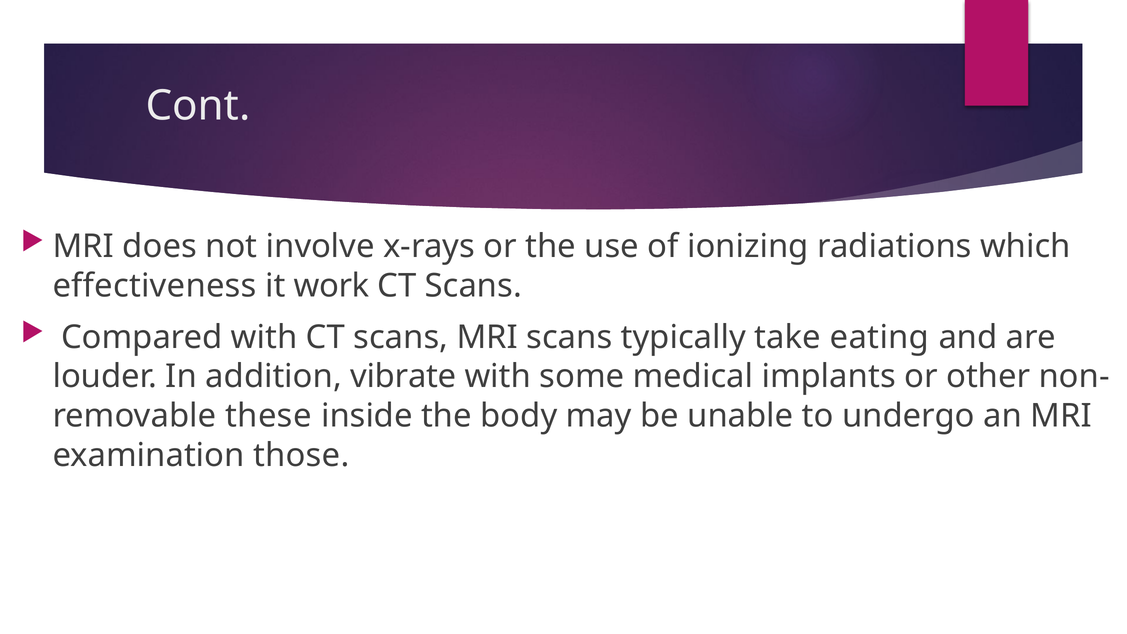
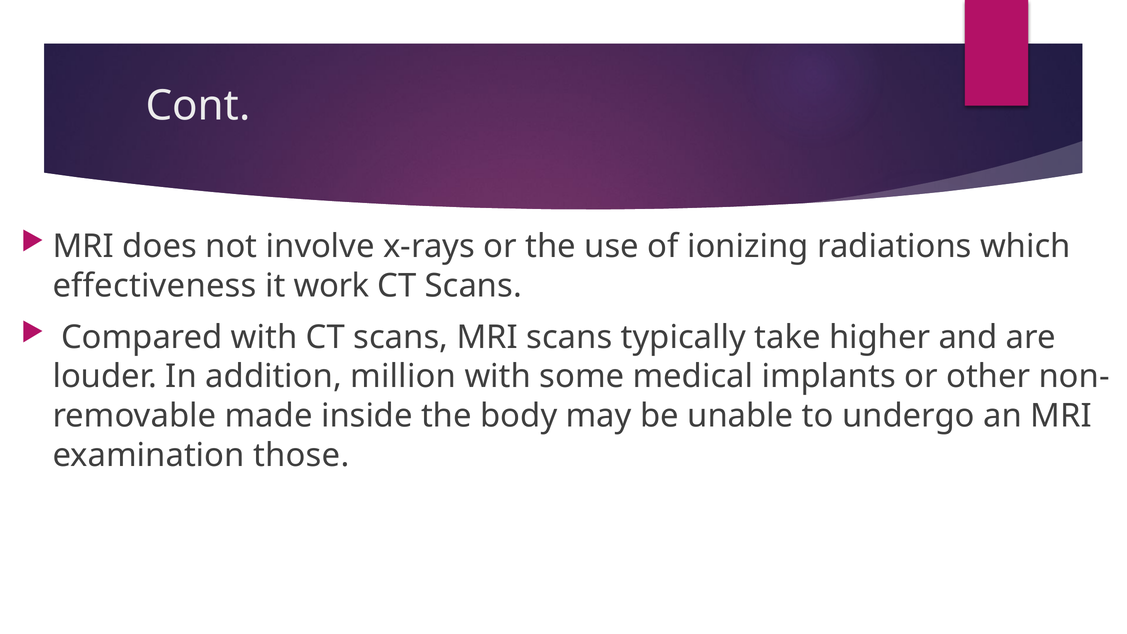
eating: eating -> higher (880, 337)
vibrate: vibrate -> million (403, 377)
these: these -> made (269, 416)
